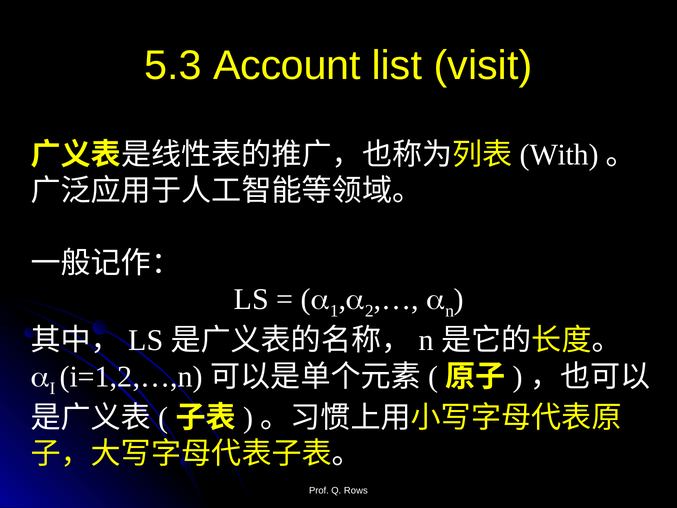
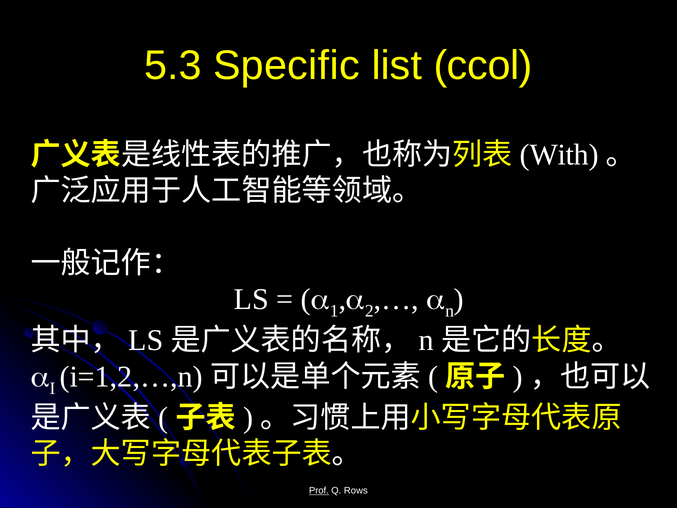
Account: Account -> Specific (286, 66)
visit: visit -> ccol (483, 66)
Prof underline: none -> present (319, 491)
